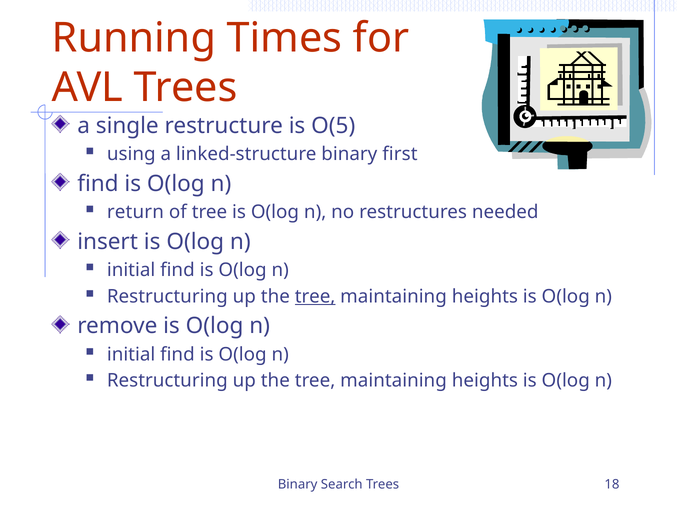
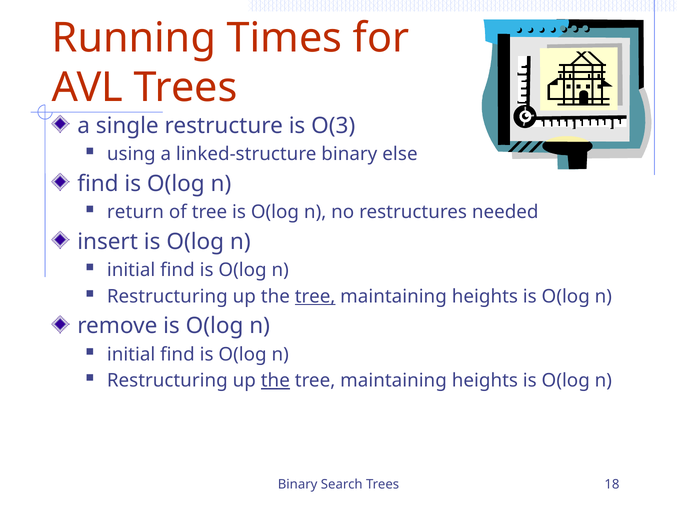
O(5: O(5 -> O(3 (333, 126)
first: first -> else (400, 154)
the underline: none -> present (275, 380)
